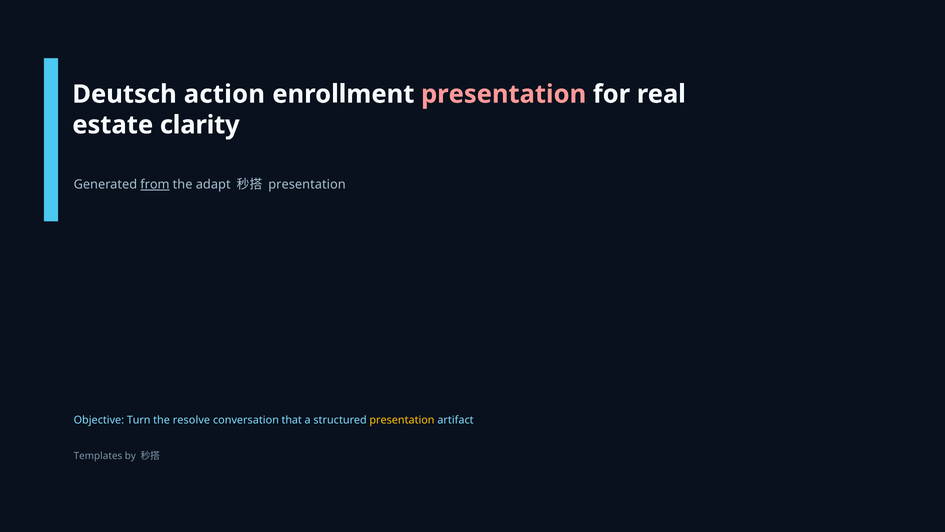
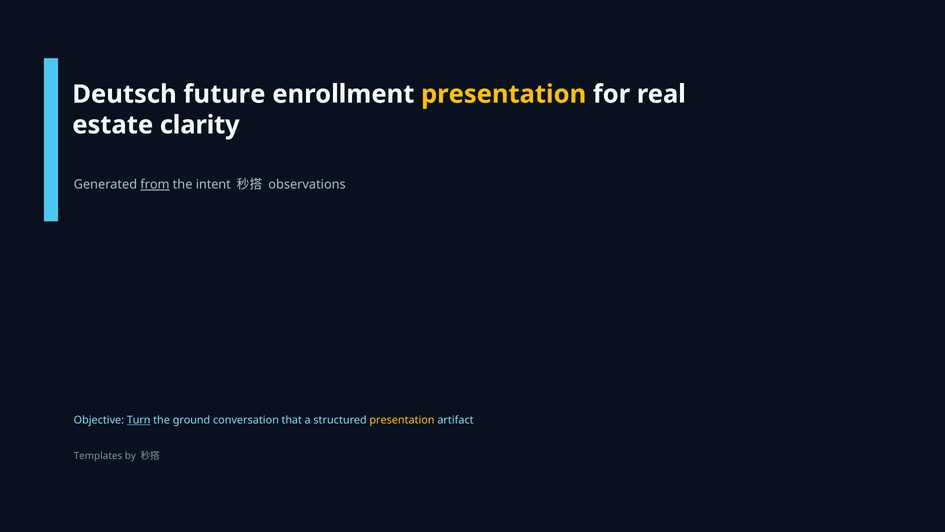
action: action -> future (224, 94)
presentation colour: pink -> yellow (504, 94)
adapt: adapt -> intent (213, 184)
presentation: presentation -> observations (307, 184)
Turn underline: none -> present (139, 420)
resolve: resolve -> ground (192, 420)
